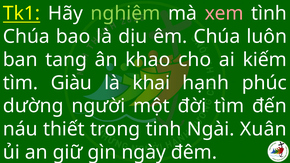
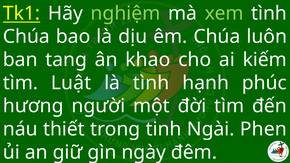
xem colour: pink -> light green (224, 13)
Giàu: Giàu -> Luật (71, 83)
là khai: khai -> tình (151, 83)
dường: dường -> hương (33, 106)
Xuân: Xuân -> Phen (263, 129)
